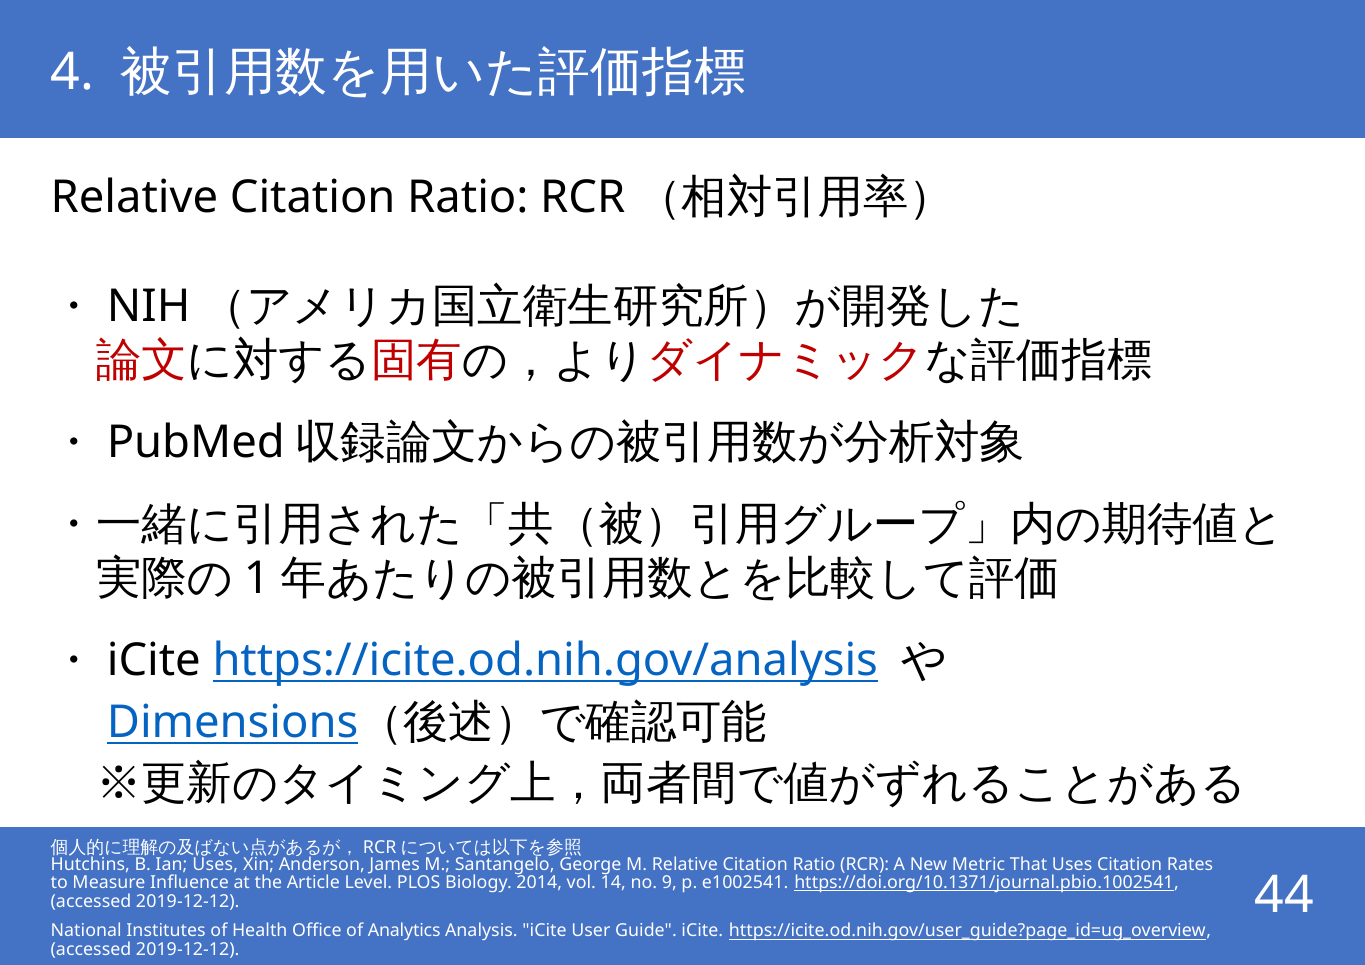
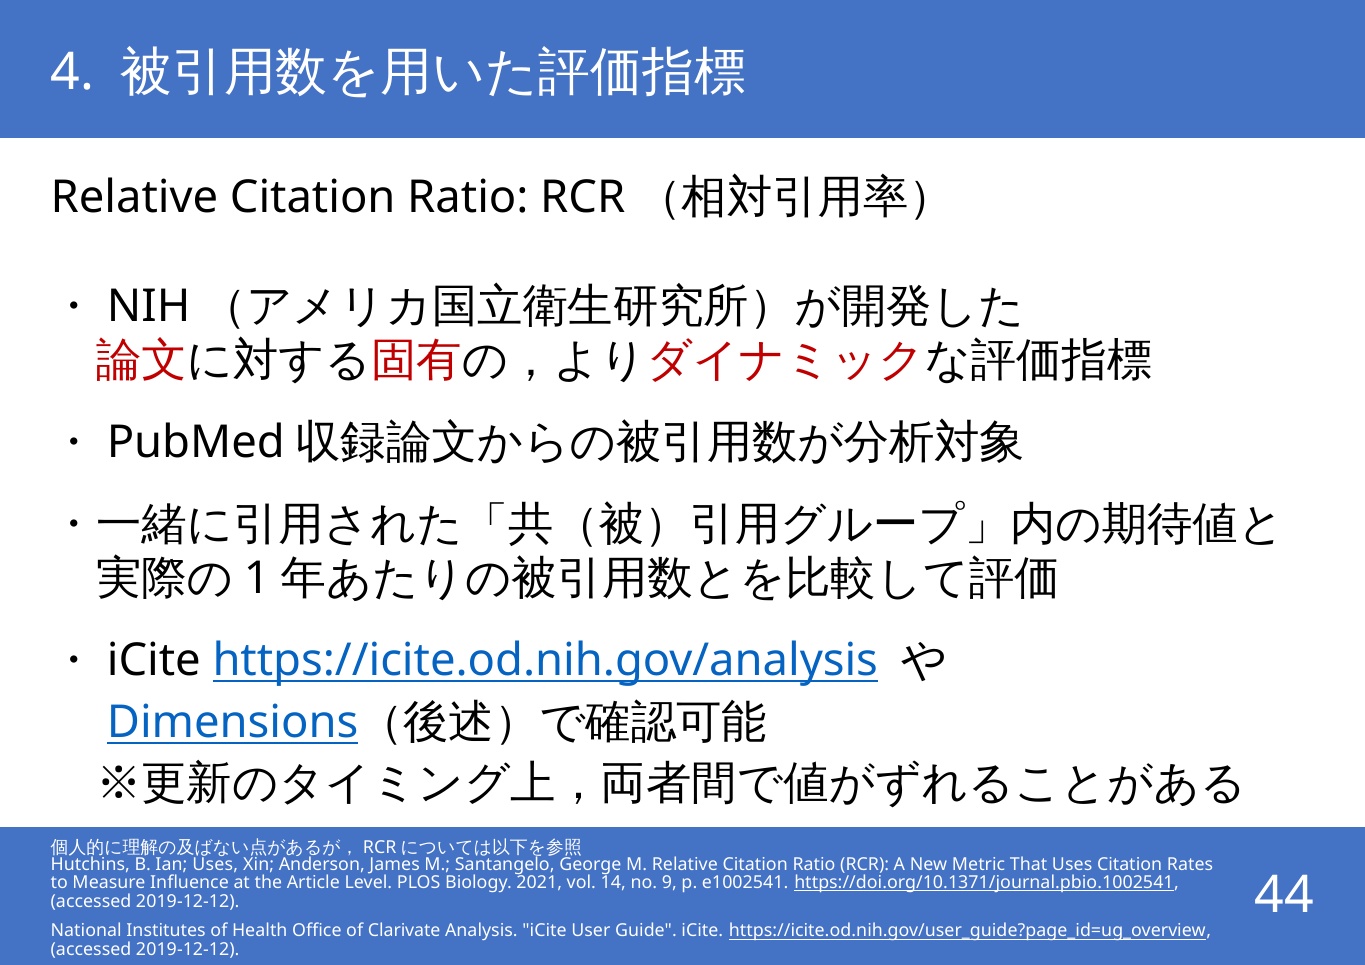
2014: 2014 -> 2021 (539, 883)
Analytics: Analytics -> Clarivate (404, 931)
